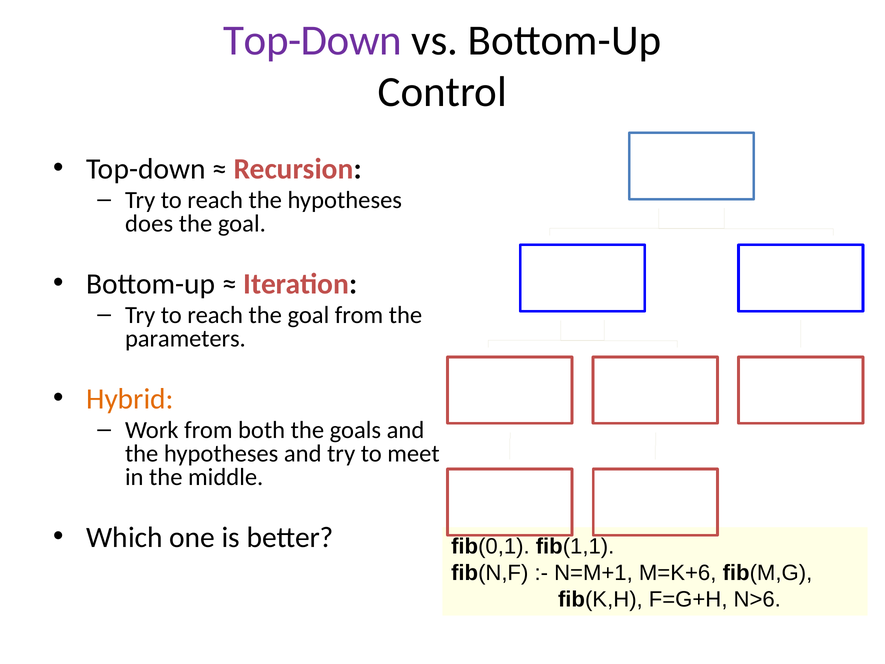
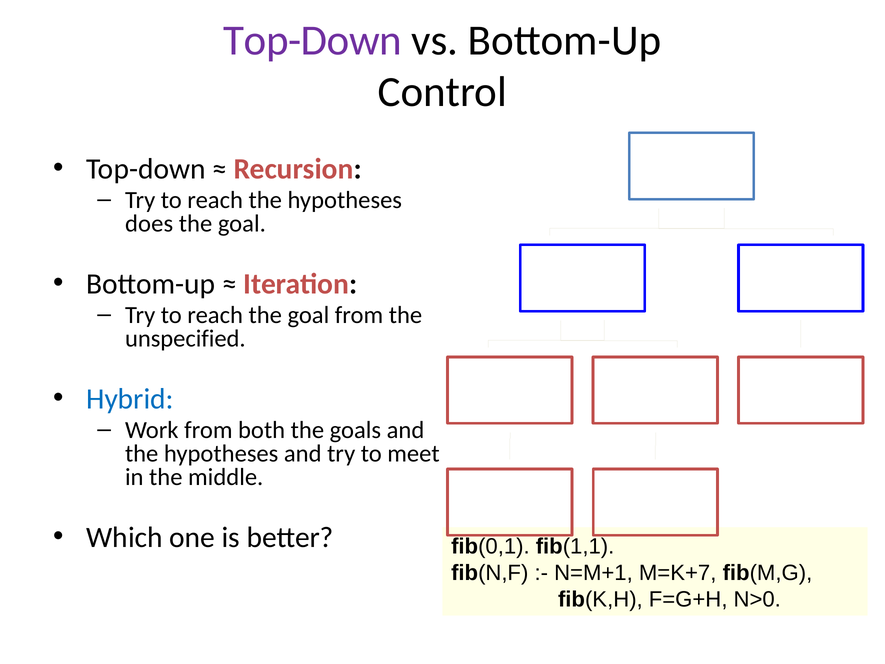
parameters: parameters -> unspecified (185, 339)
Hybrid colour: orange -> blue (130, 399)
M=K+6: M=K+6 -> M=K+7 (678, 573)
N>6: N>6 -> N>0 (757, 599)
